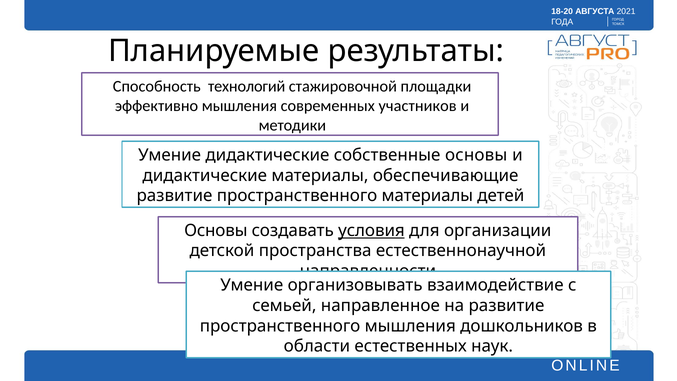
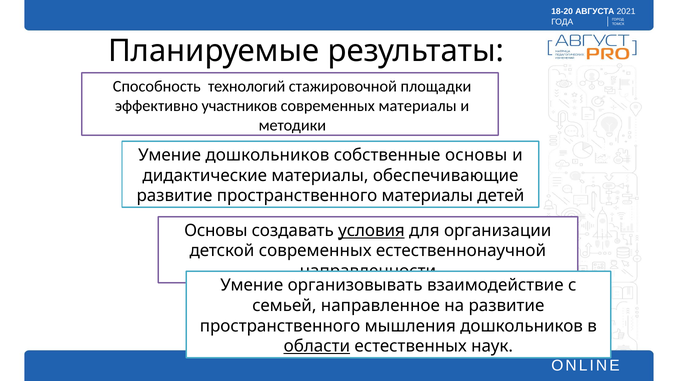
эффективно мышления: мышления -> участников (239, 106)
современных участников: участников -> материалы (418, 106)
Умение дидактические: дидактические -> дошкольников (267, 155)
детской пространства: пространства -> современных (315, 251)
области underline: none -> present (317, 346)
